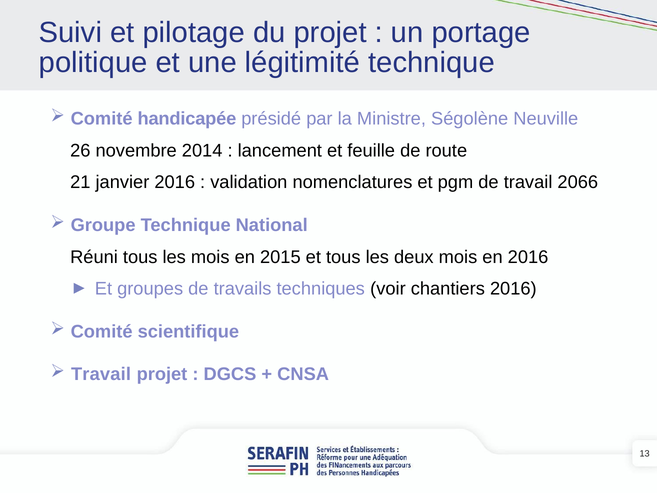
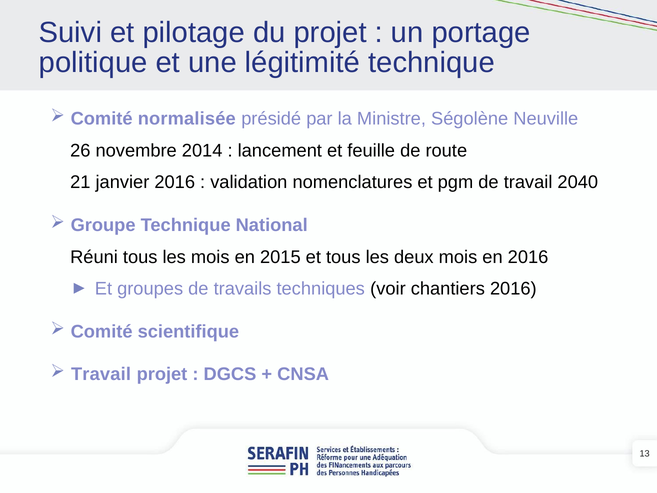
handicapée: handicapée -> normalisée (187, 119)
2066: 2066 -> 2040 (578, 182)
